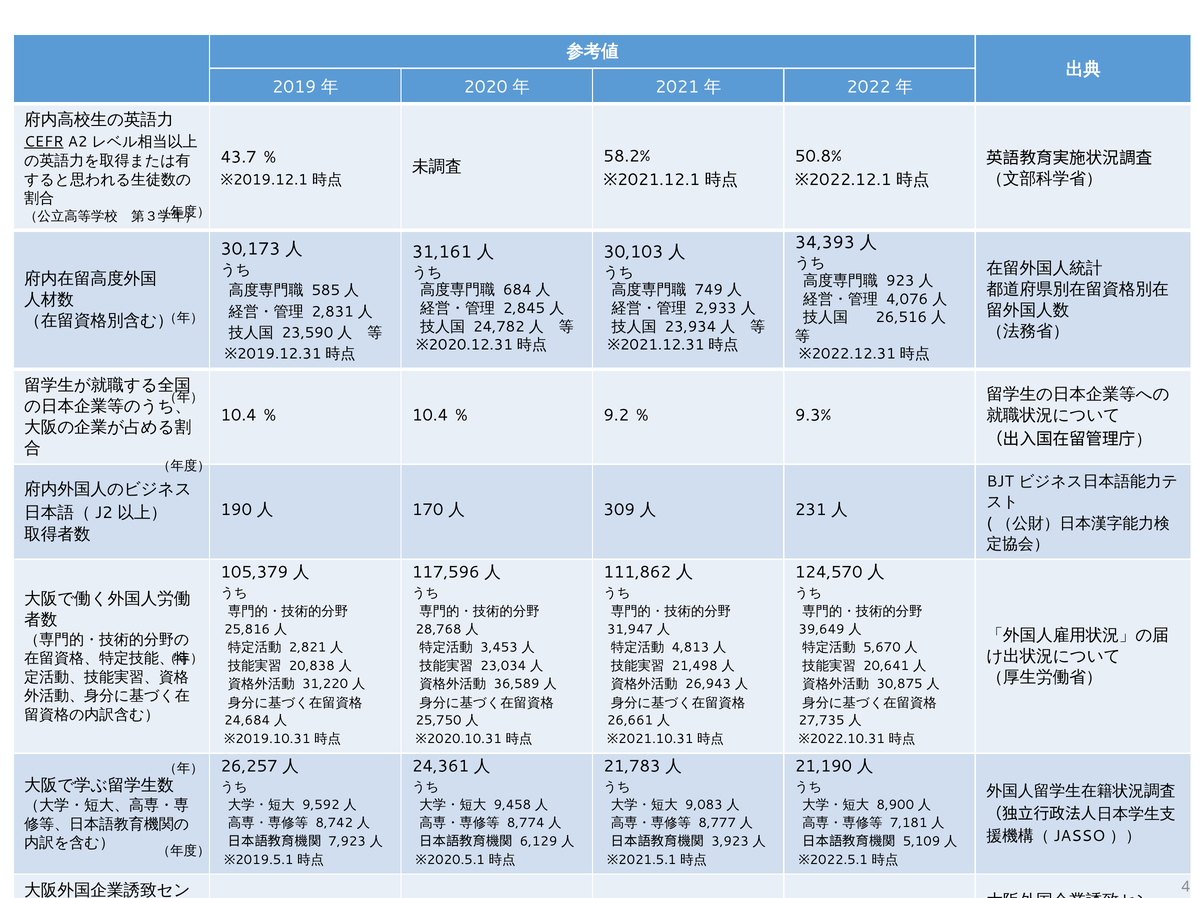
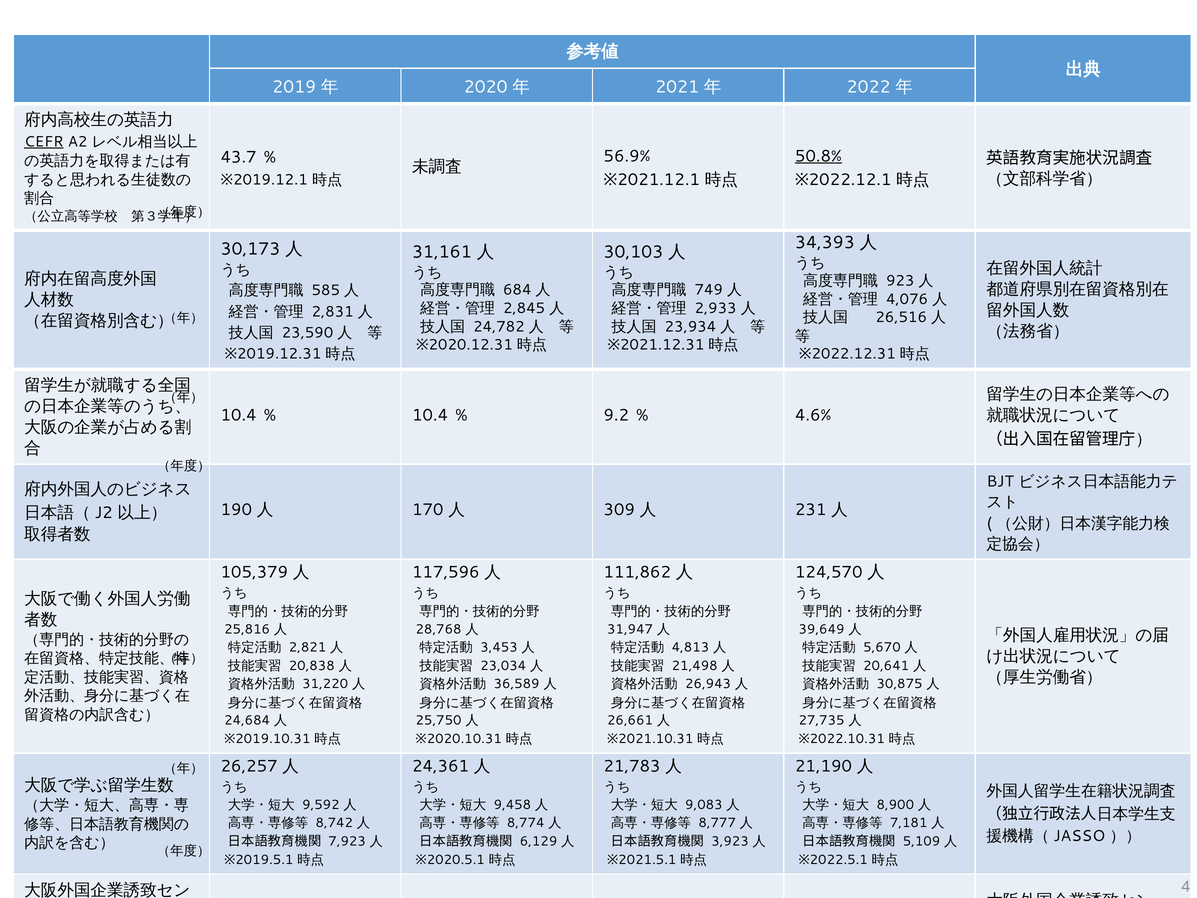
58.2%: 58.2% -> 56.9% (627, 156)
50.8% underline: none -> present (818, 156)
9.3%: 9.3% -> 4.6% (813, 415)
